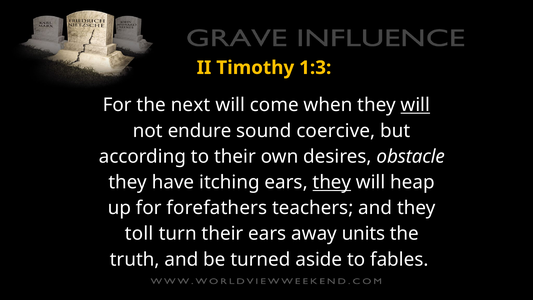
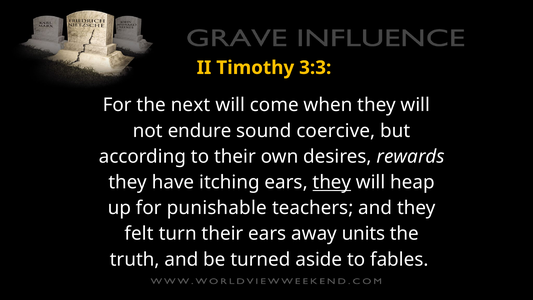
1:3: 1:3 -> 3:3 (315, 68)
will underline: present -> none (415, 105)
obstacle: obstacle -> rewards (411, 156)
forefathers: forefathers -> punishable (217, 208)
toll: toll -> felt (139, 234)
